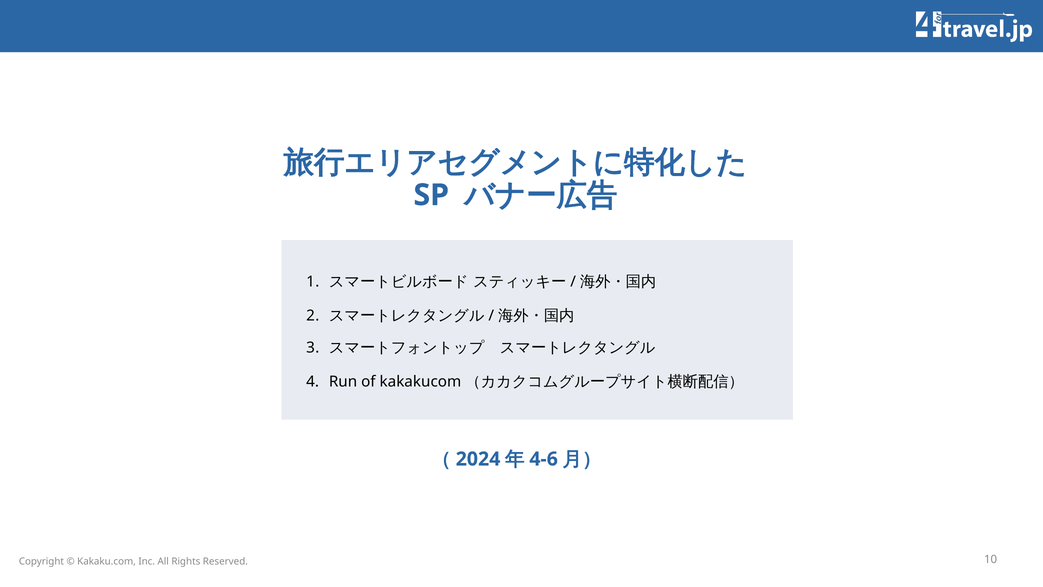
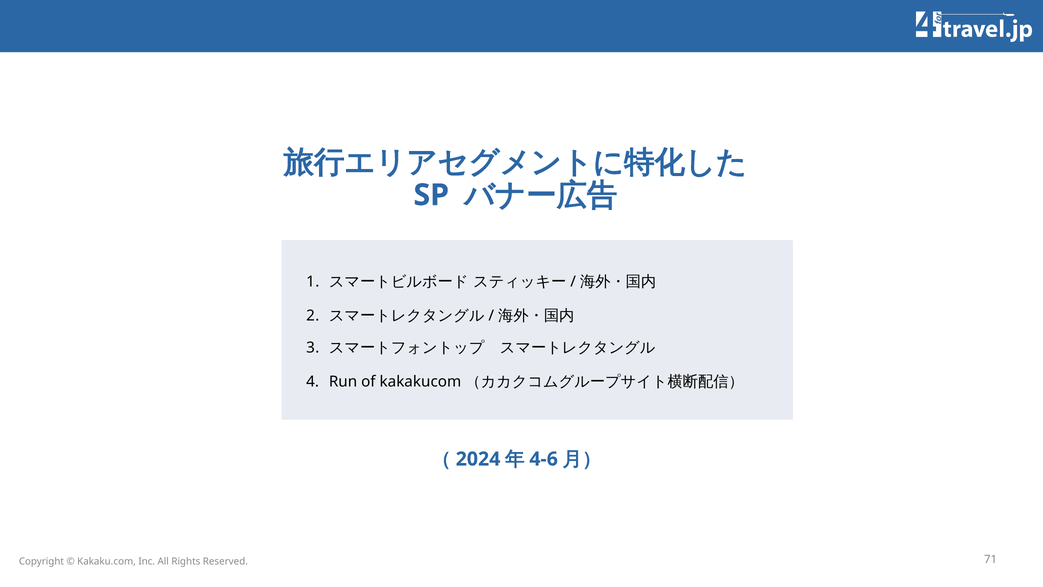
10: 10 -> 71 (991, 559)
